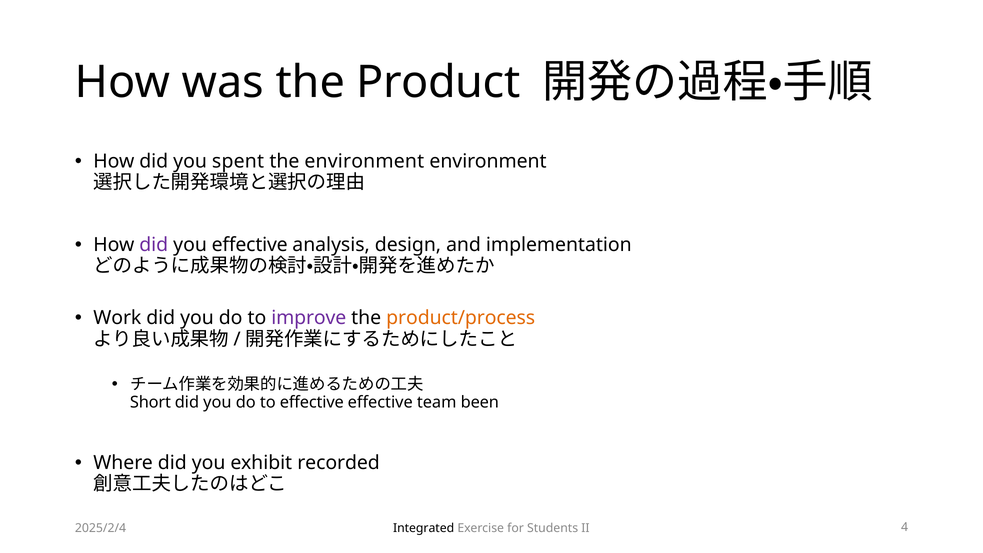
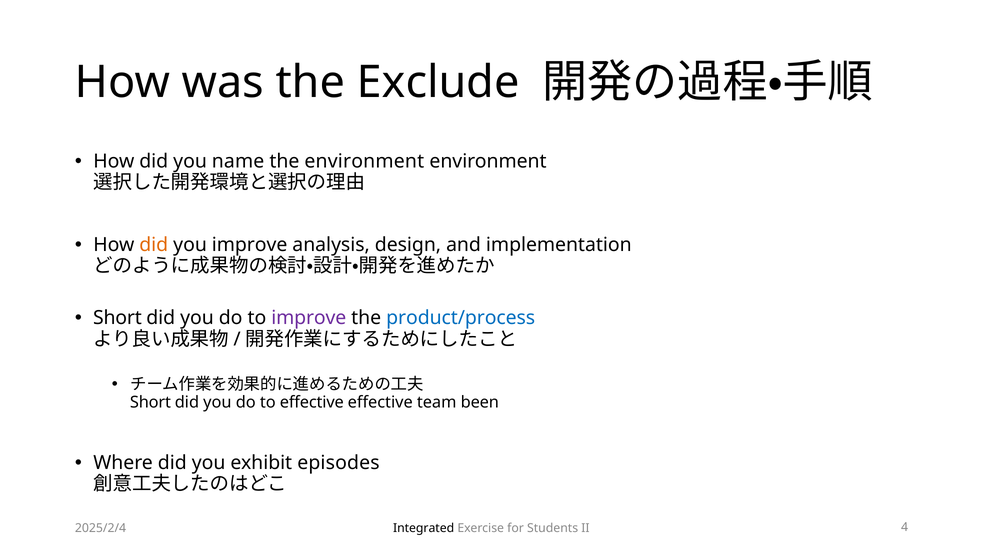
Product: Product -> Exclude (438, 83)
spent: spent -> name (238, 161)
did colour: purple -> orange (154, 245)
you effective: effective -> improve (250, 245)
Work: Work -> Short (117, 318)
product/process colour: orange -> blue (461, 318)
recorded: recorded -> episodes (338, 463)
